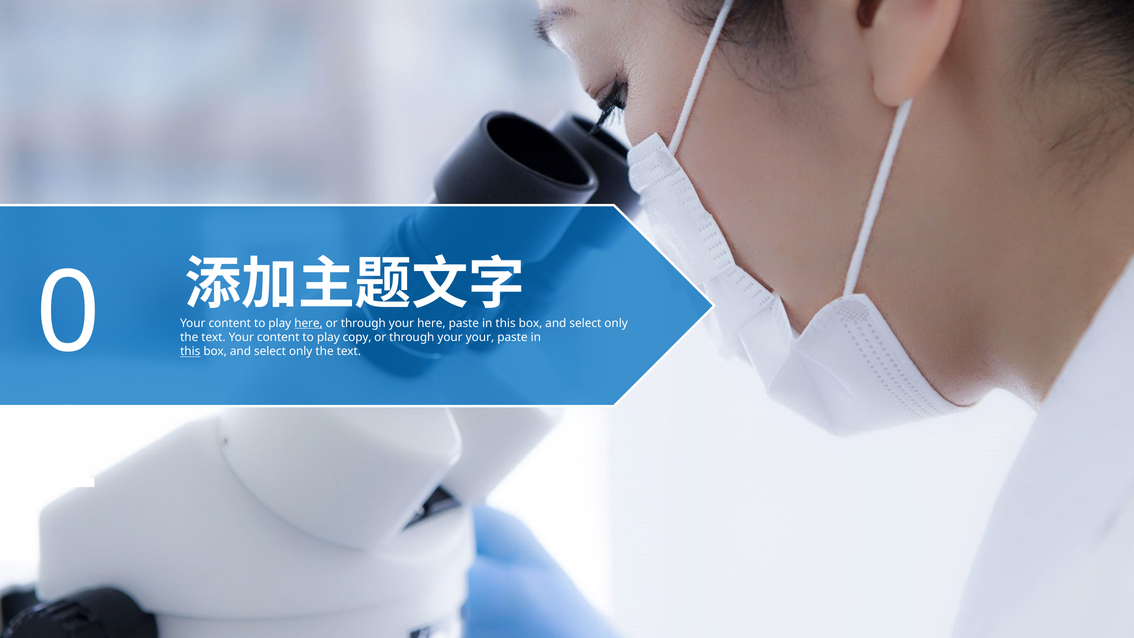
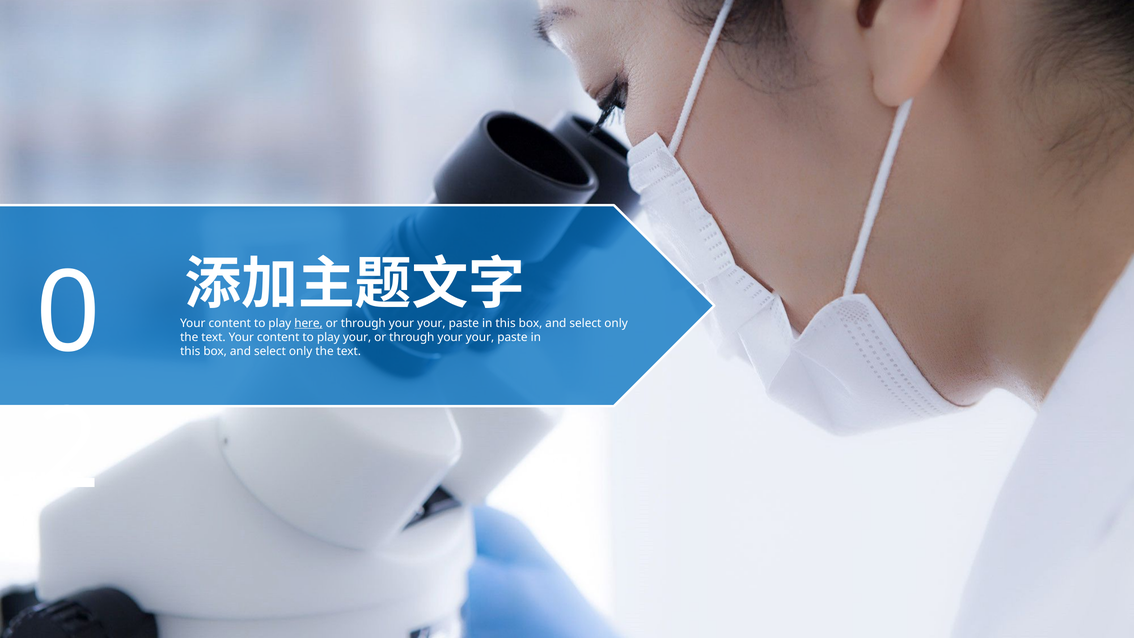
here: here -> your (431, 323)
play copy: copy -> your (357, 337)
this underline: present -> none (190, 352)
